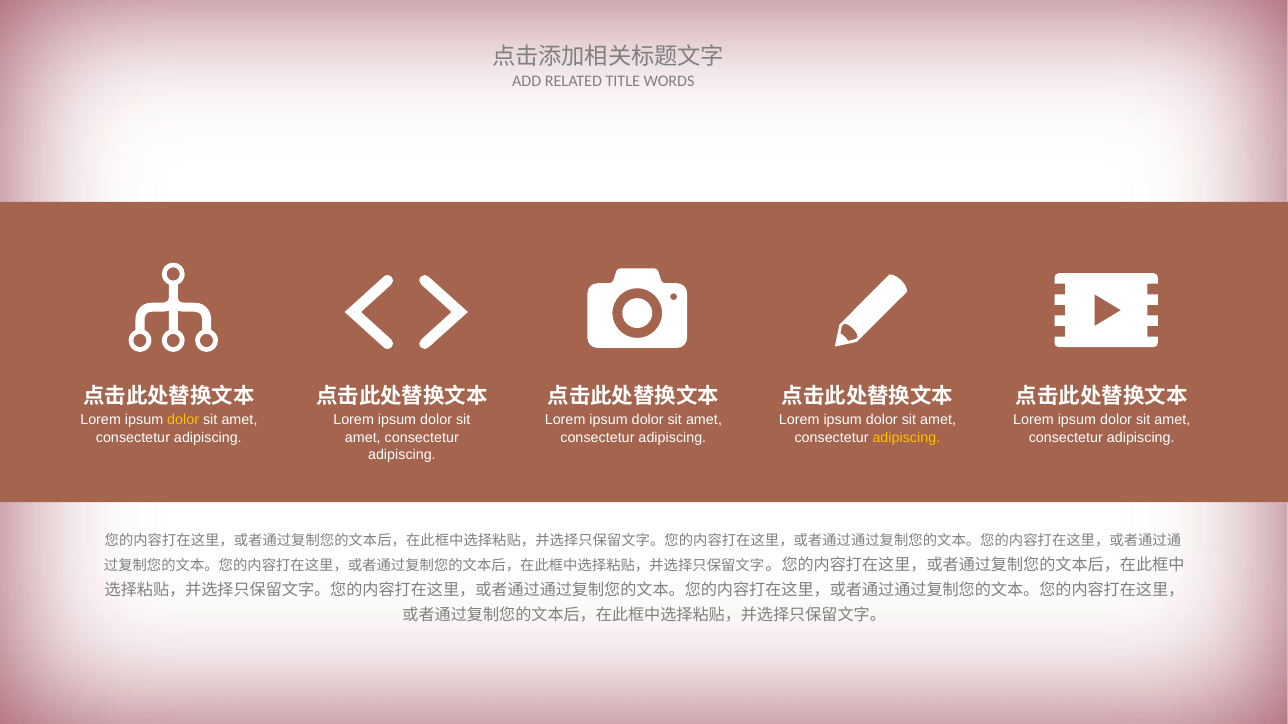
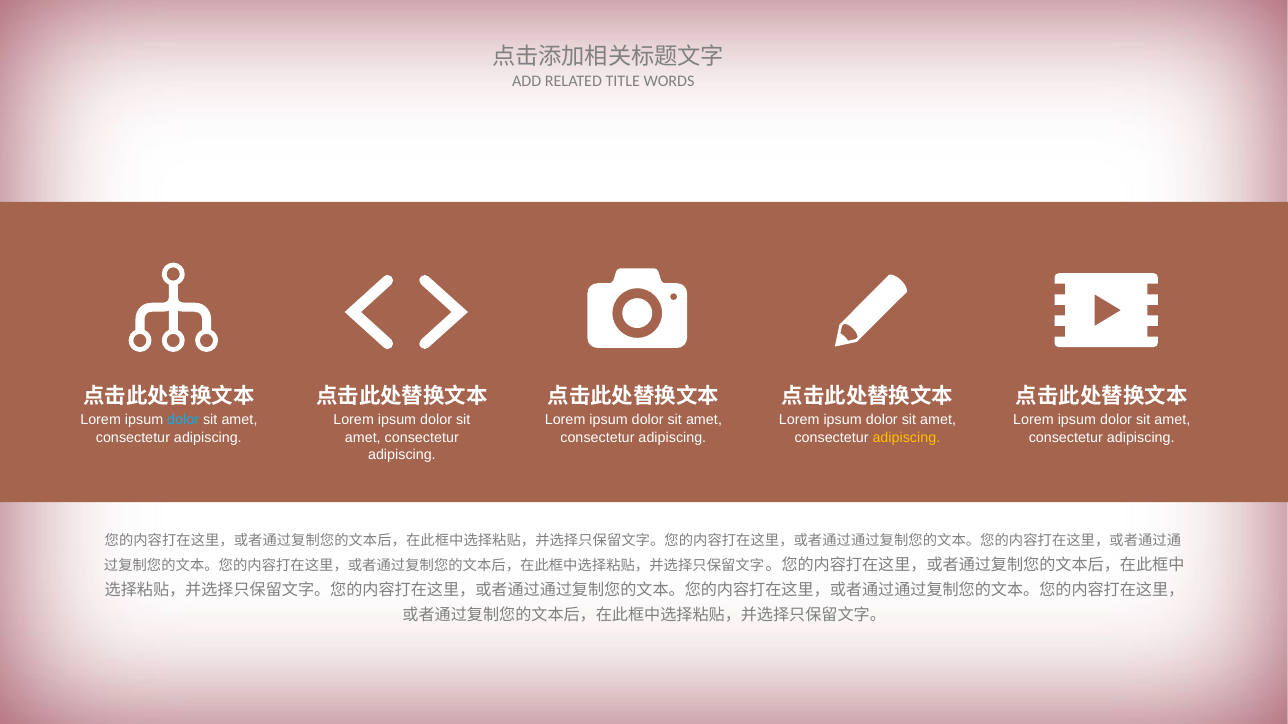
dolor colour: yellow -> light blue (183, 421)
